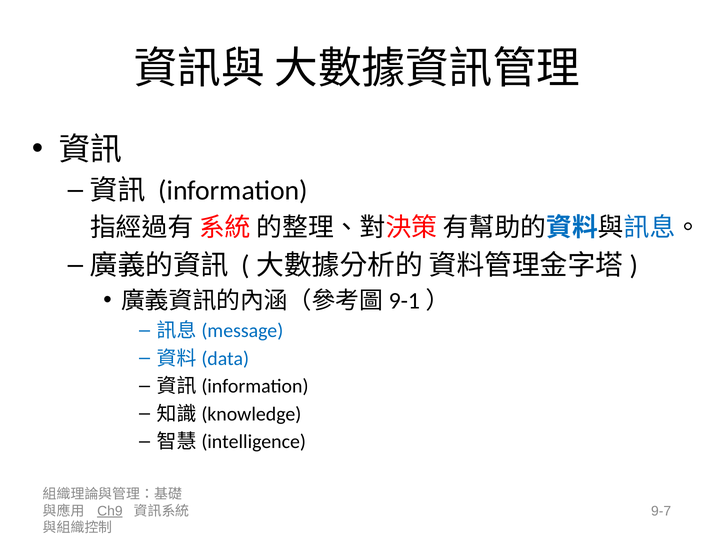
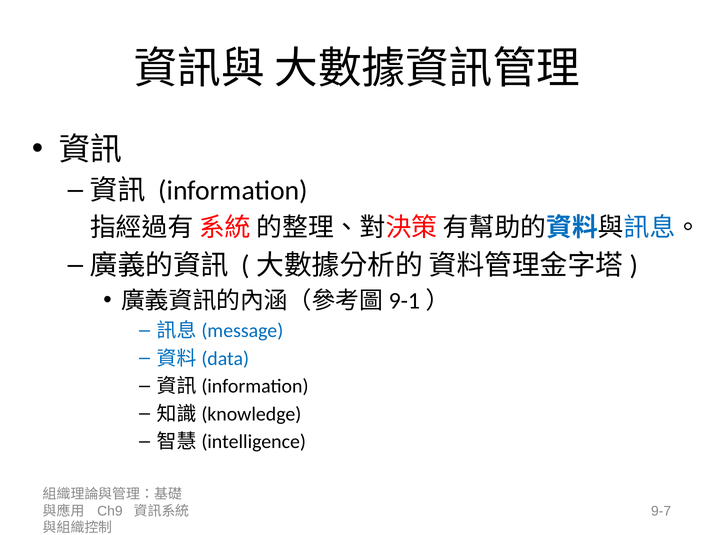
Ch9 underline: present -> none (110, 512)
